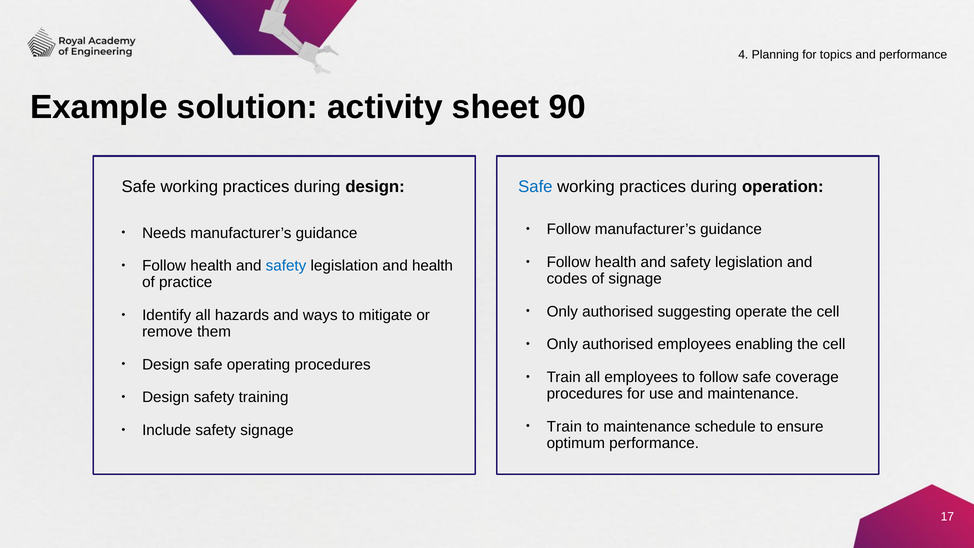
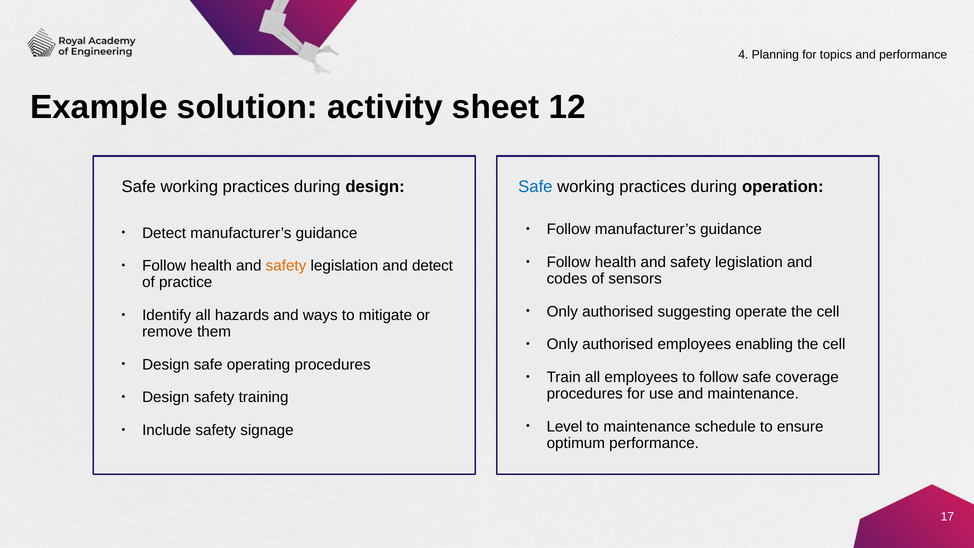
90: 90 -> 12 (567, 107)
Needs: Needs -> Detect (164, 233)
safety colour: blue -> orange (286, 266)
and health: health -> detect (432, 266)
of signage: signage -> sensors (635, 279)
Train: Train -> Level (565, 426)
